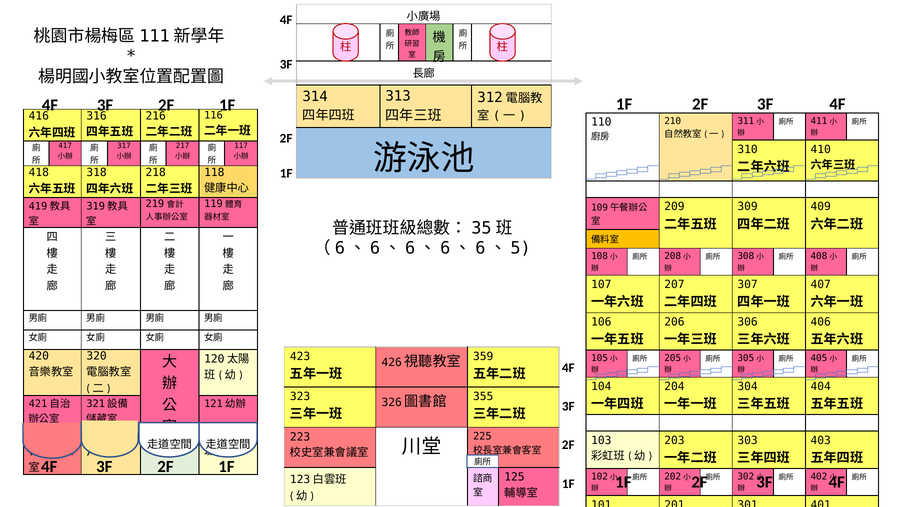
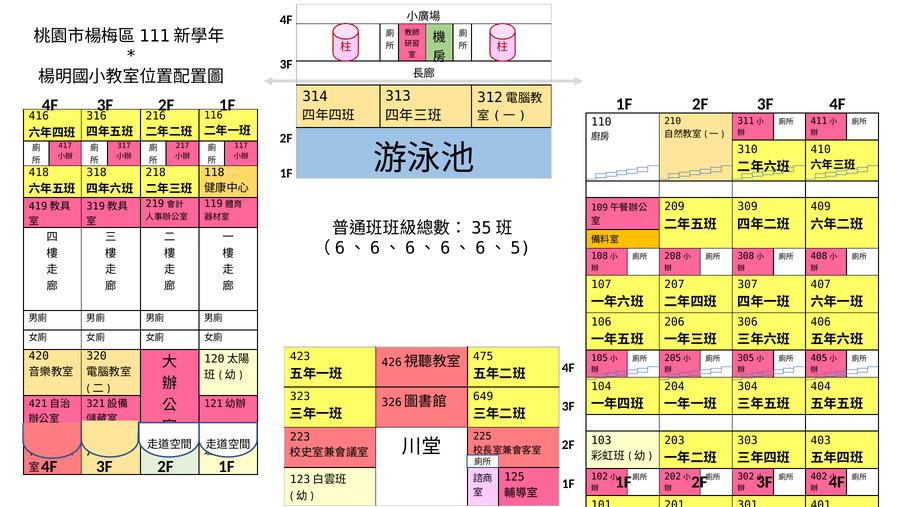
359: 359 -> 475 (483, 356)
355: 355 -> 649 (483, 397)
